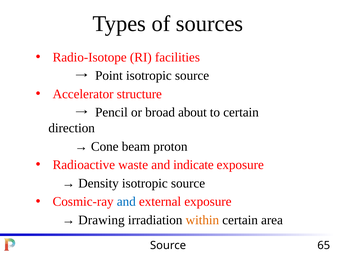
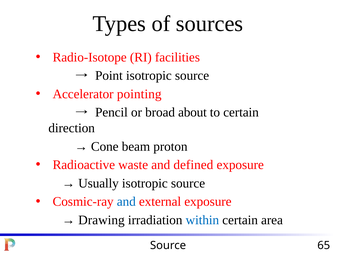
structure: structure -> pointing (139, 94)
indicate: indicate -> defined (193, 165)
Density: Density -> Usually (99, 183)
within colour: orange -> blue (202, 220)
